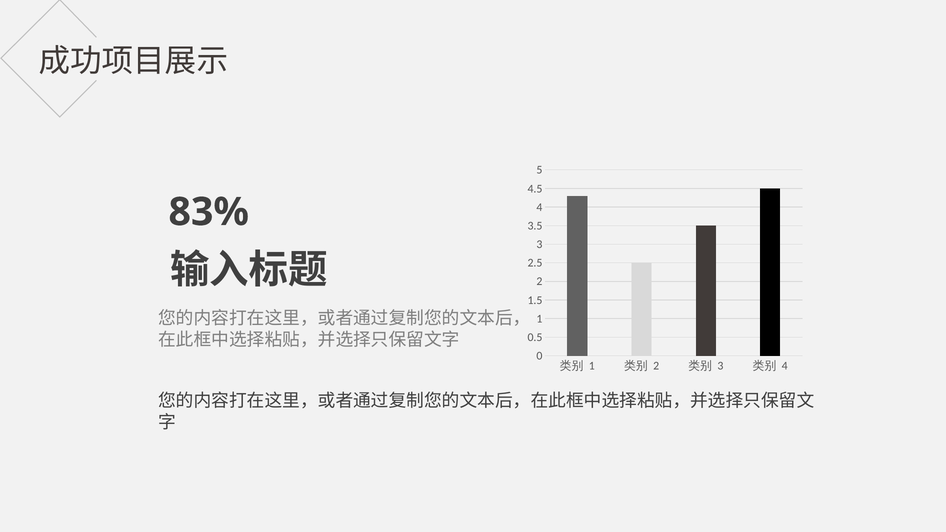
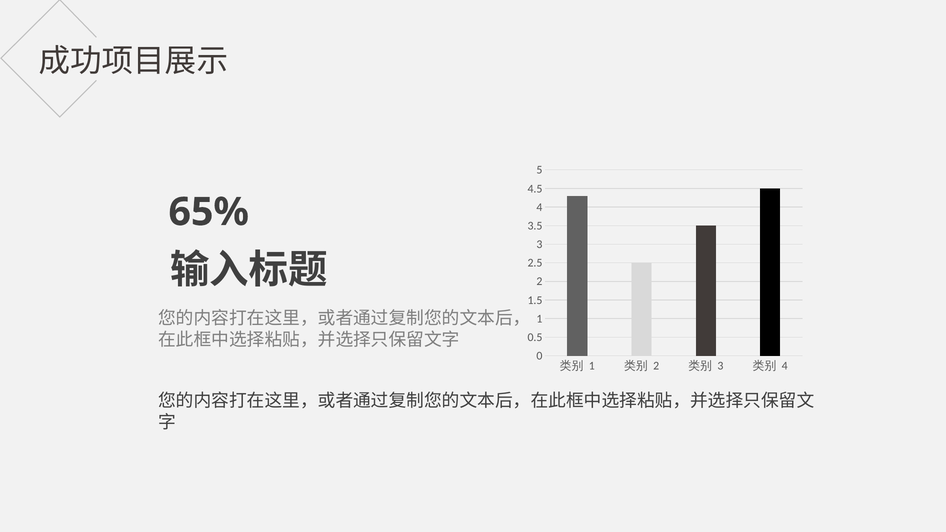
83%: 83% -> 65% (209, 212)
